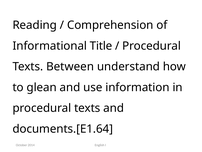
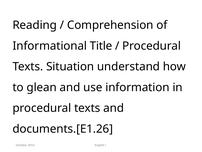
Between: Between -> Situation (70, 66)
documents.[E1.64: documents.[E1.64 -> documents.[E1.26 (63, 129)
